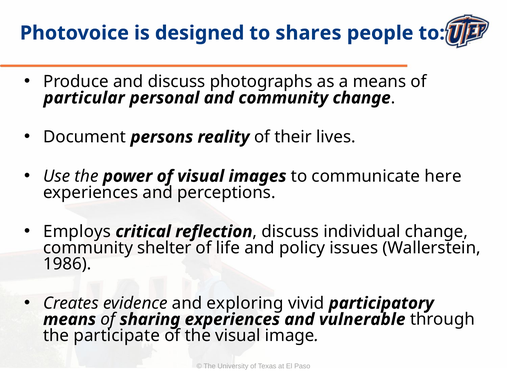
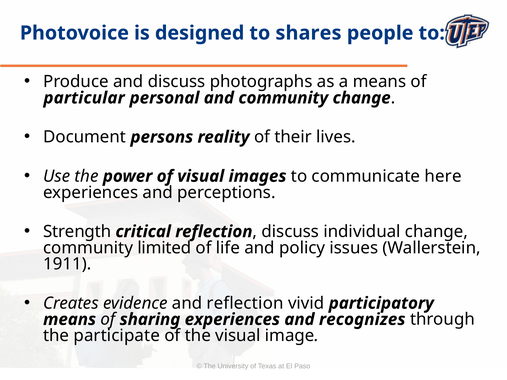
Employs: Employs -> Strength (77, 232)
shelter: shelter -> limited (164, 248)
1986: 1986 -> 1911 (67, 264)
and exploring: exploring -> reflection (245, 303)
vulnerable: vulnerable -> recognizes (362, 320)
